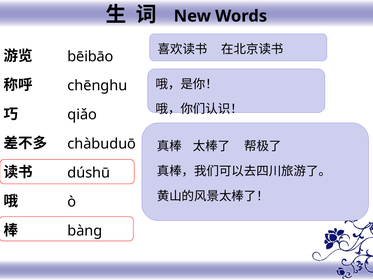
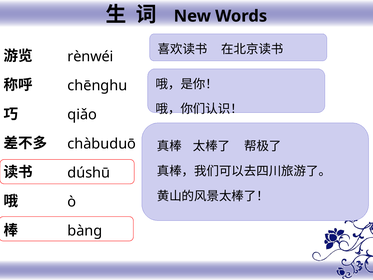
bēibāo: bēibāo -> rènwéi (90, 56)
